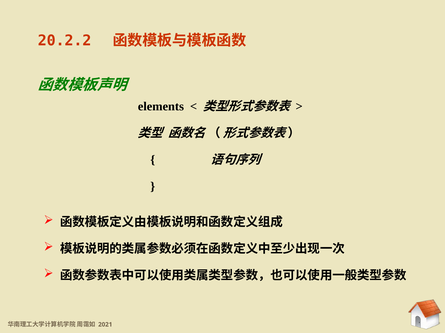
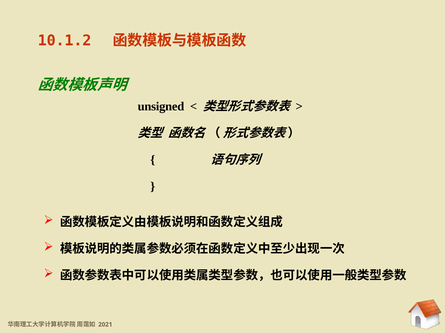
20.2.2: 20.2.2 -> 10.1.2 (65, 41)
elements: elements -> unsigned (161, 107)
